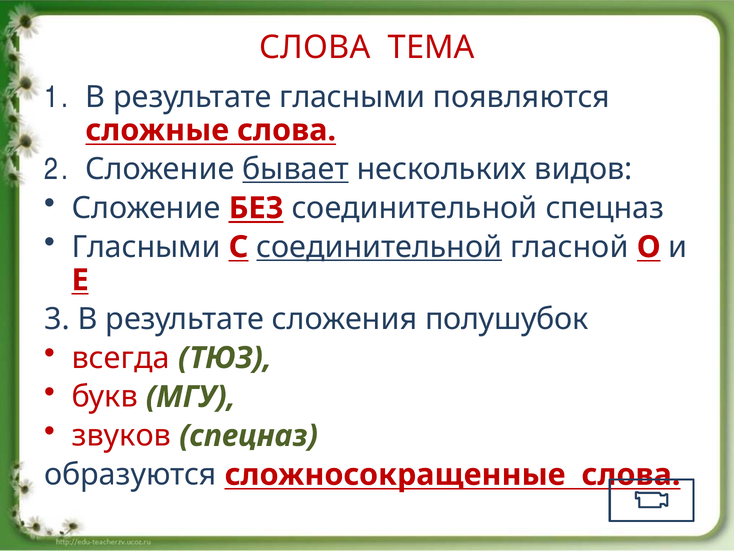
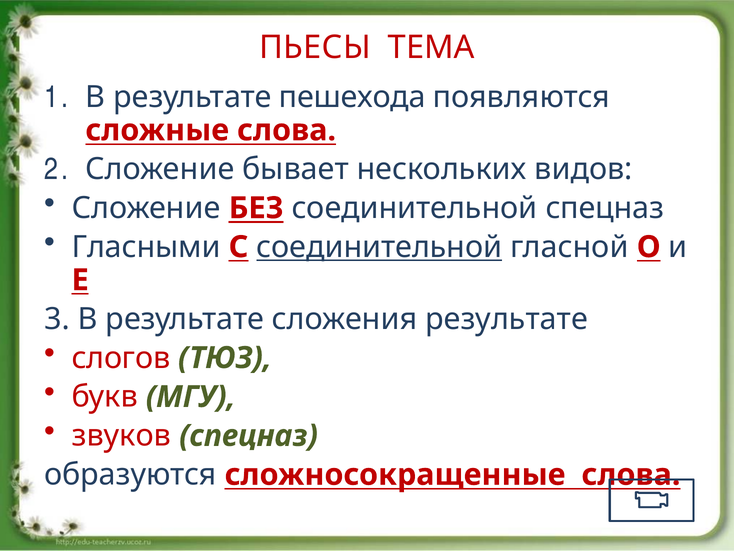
СЛОВА: СЛОВА -> ПЬЕСЫ (315, 48)
результате гласными: гласными -> пешехода (352, 97)
бывает underline: present -> none (296, 169)
сложения полушубок: полушубок -> результате (507, 319)
всегда: всегда -> слогов (121, 358)
